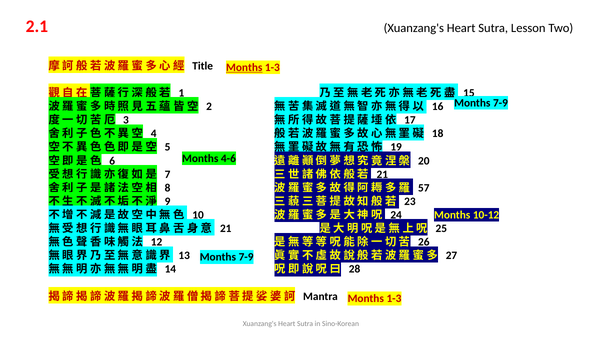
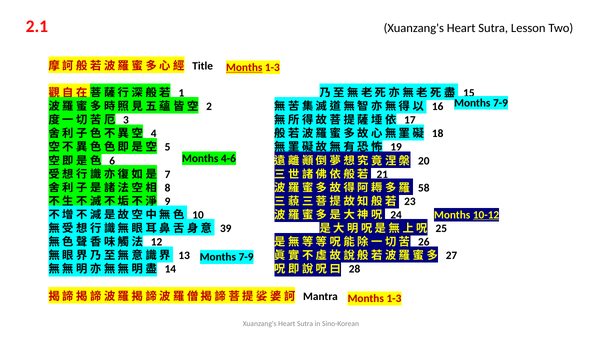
57: 57 -> 58 (424, 188)
10-12 underline: none -> present (486, 215)
21: 21 -> 39 (226, 228)
